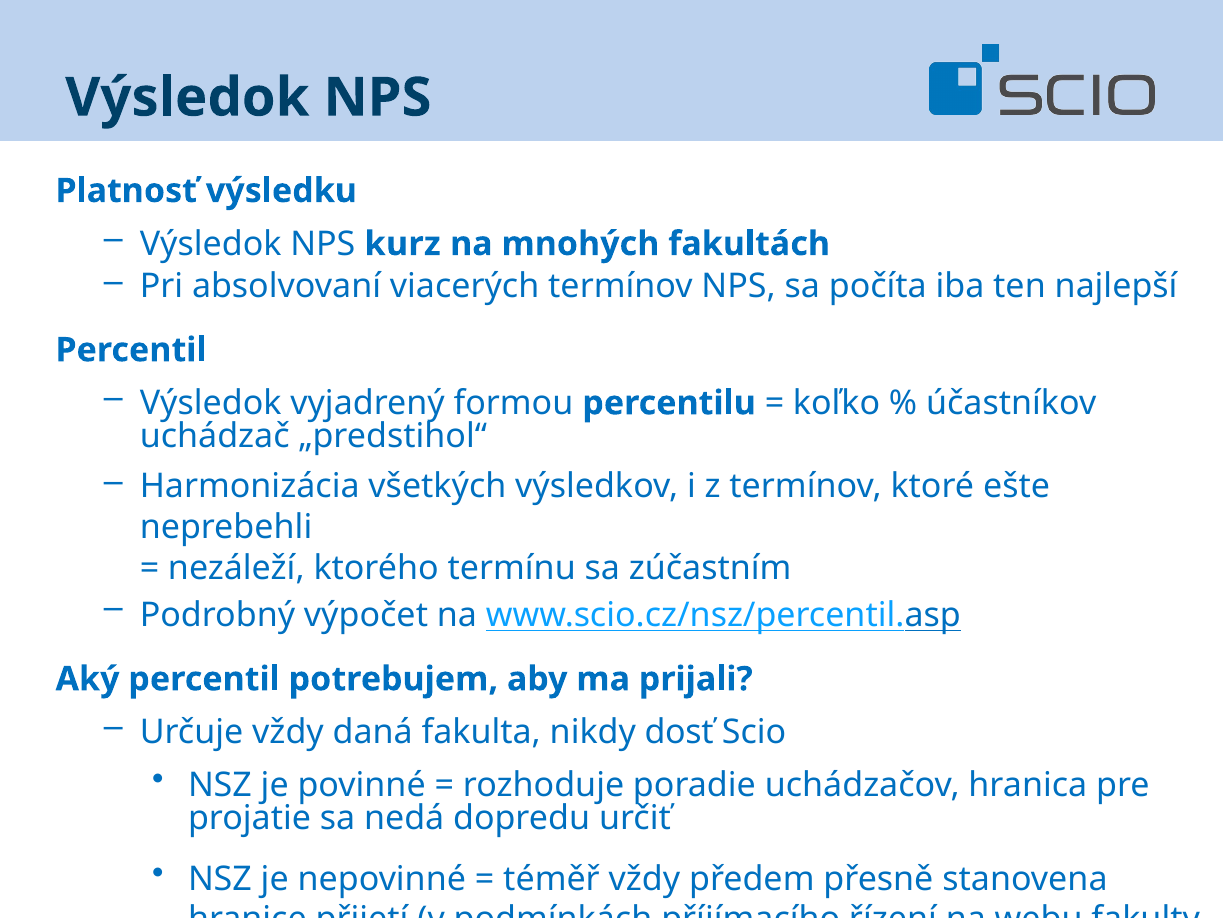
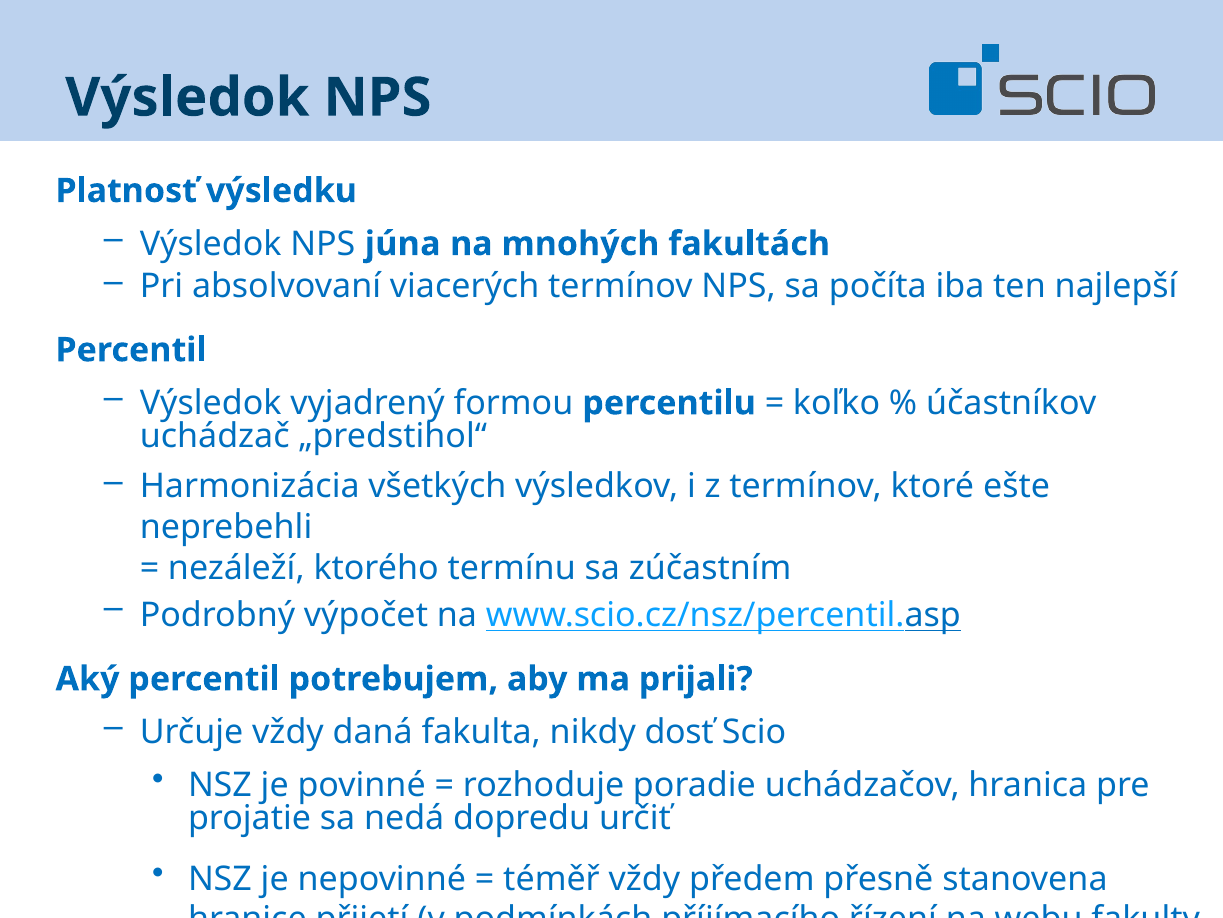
kurz: kurz -> júna (403, 244)
